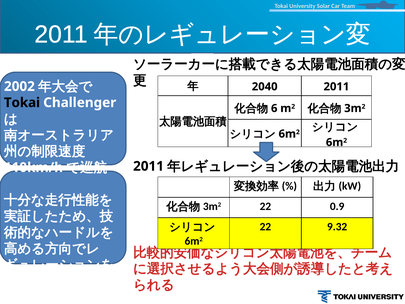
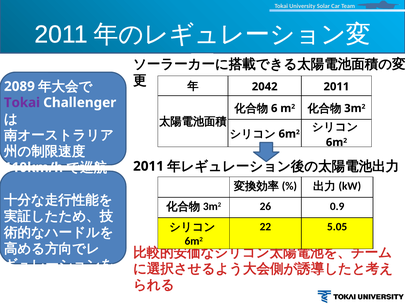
2040: 2040 -> 2042 (265, 87)
2002: 2002 -> 2089 (19, 86)
Tokai colour: black -> purple (22, 103)
22: 22 -> 26 (265, 206)
9.32: 9.32 -> 5.05 (337, 227)
